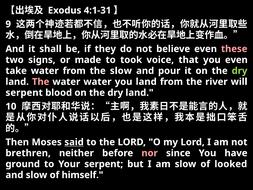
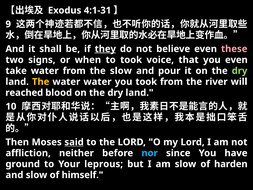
they underline: none -> present (105, 49)
made: made -> when (88, 60)
The colour: pink -> yellow (41, 82)
you land: land -> took (146, 82)
serpent: serpent -> reached (24, 93)
brethren: brethren -> affliction (28, 153)
nor colour: pink -> light blue (150, 153)
Your serpent: serpent -> leprous (104, 164)
looked: looked -> harden (231, 164)
